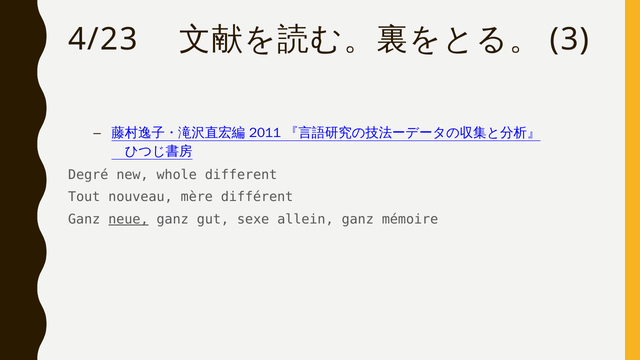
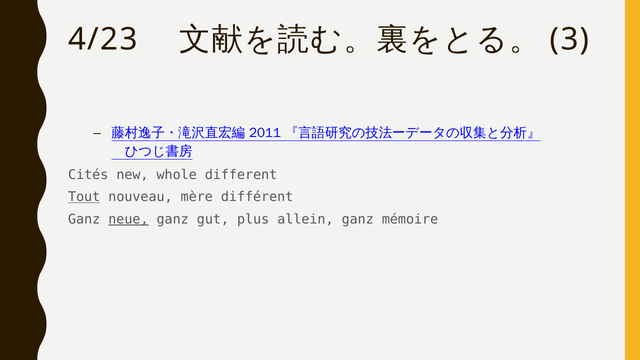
Degré: Degré -> Cités (88, 175)
Tout underline: none -> present (84, 197)
sexe: sexe -> plus (253, 219)
